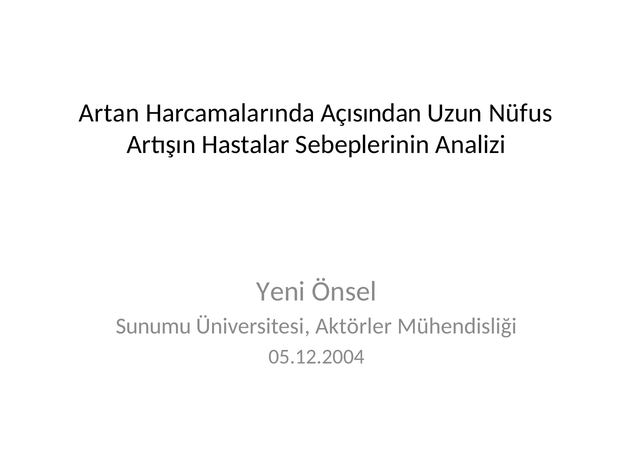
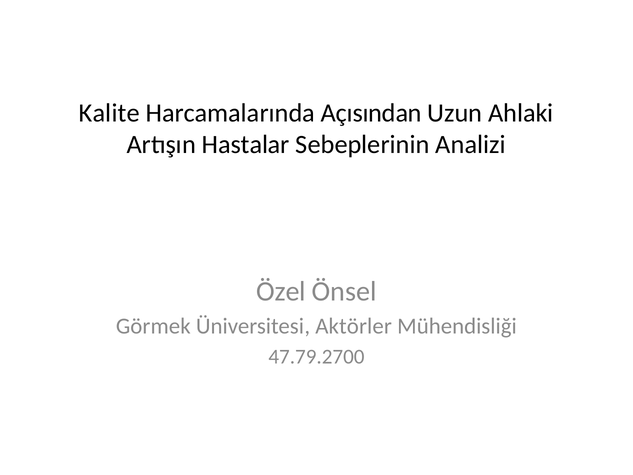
Artan: Artan -> Kalite (109, 113)
Nüfus: Nüfus -> Ahlaki (521, 113)
Yeni: Yeni -> Özel (281, 291)
Sunumu: Sunumu -> Görmek (153, 326)
05.12.2004: 05.12.2004 -> 47.79.2700 (316, 356)
